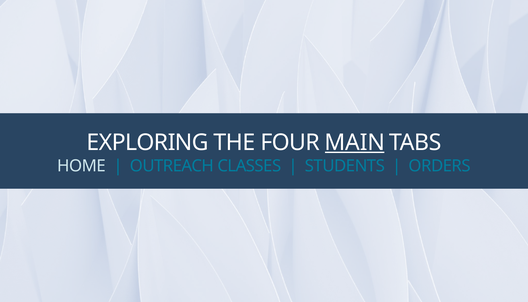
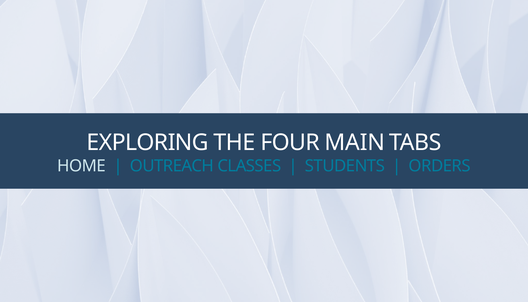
MAIN underline: present -> none (355, 142)
